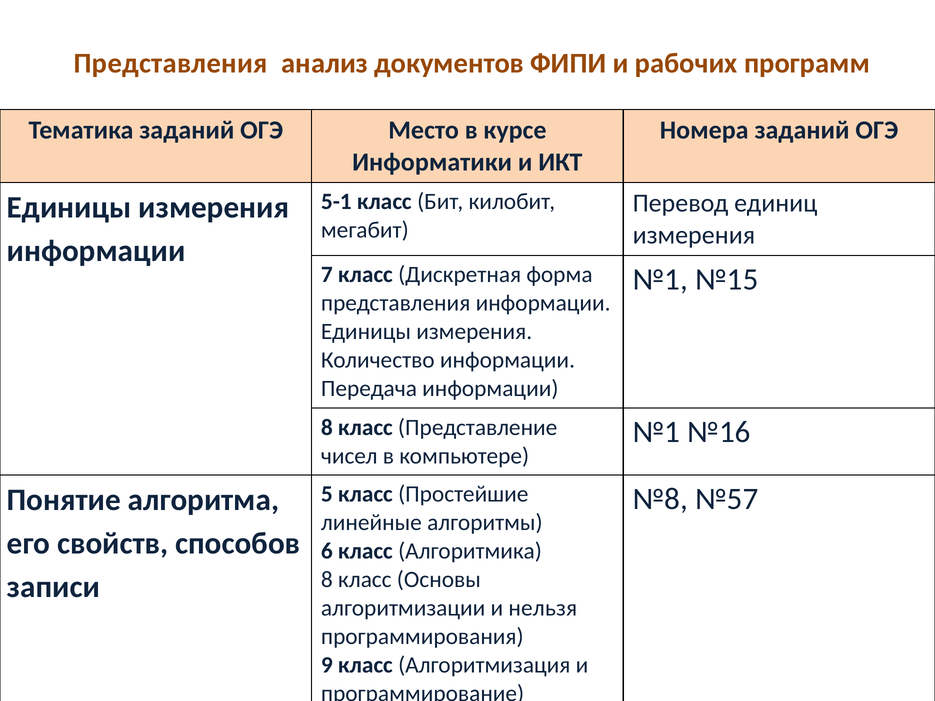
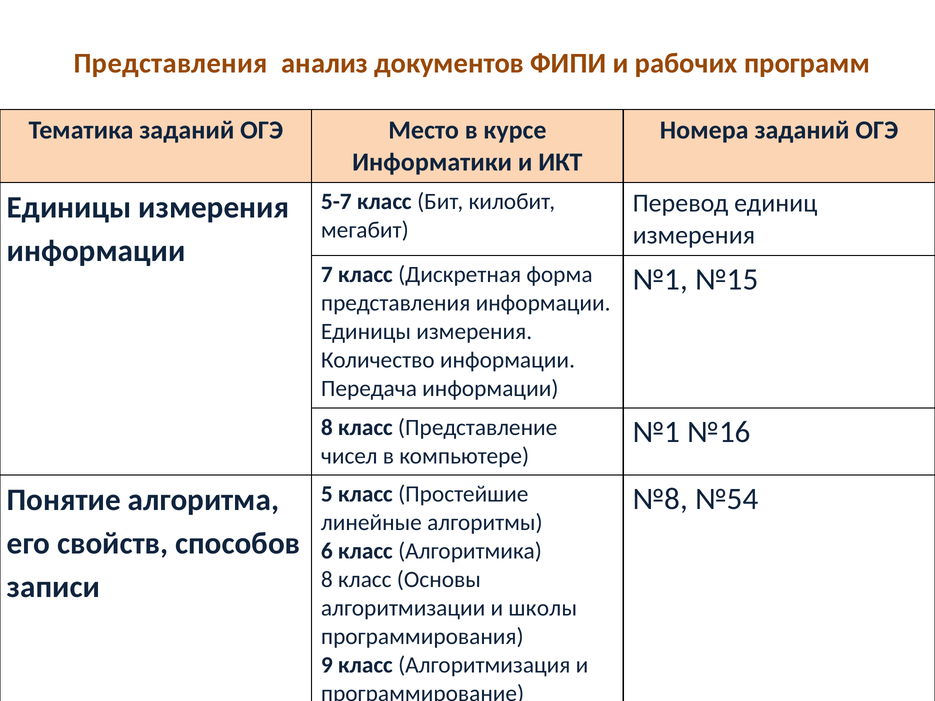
5-1: 5-1 -> 5-7 (336, 202)
№57: №57 -> №54 (727, 499)
нельзя: нельзя -> школы (543, 608)
